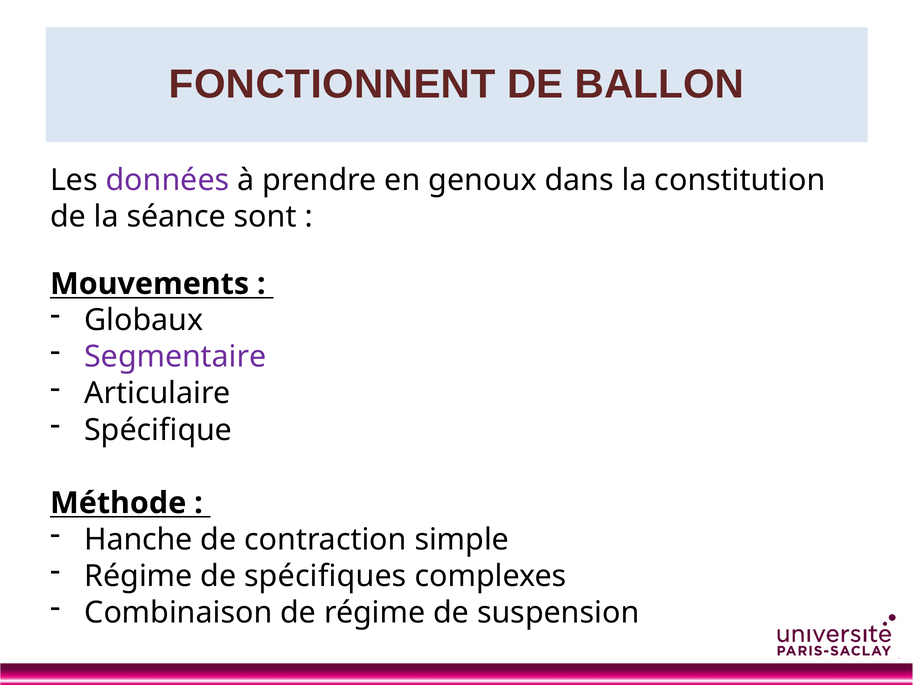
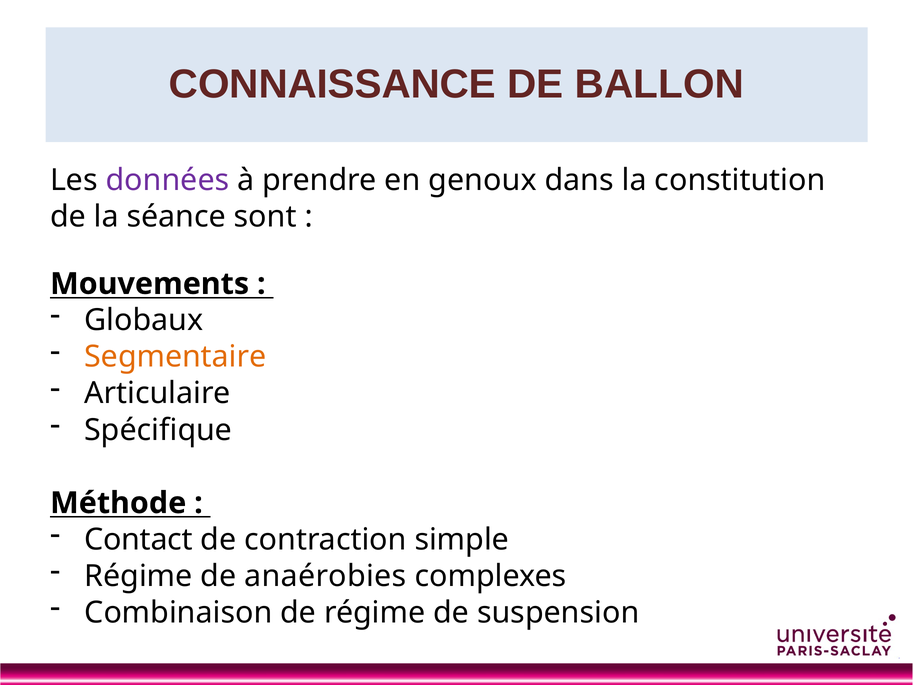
FONCTIONNENT: FONCTIONNENT -> CONNAISSANCE (332, 84)
Segmentaire colour: purple -> orange (175, 357)
Hanche: Hanche -> Contact (139, 539)
spécifiques: spécifiques -> anaérobies (325, 576)
